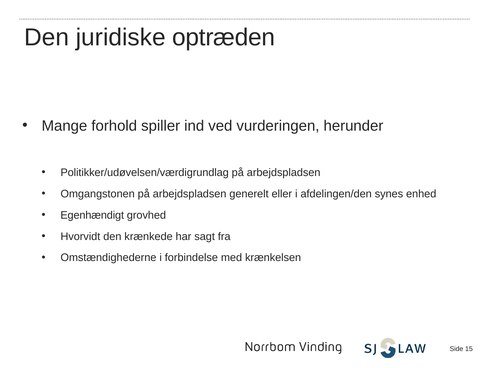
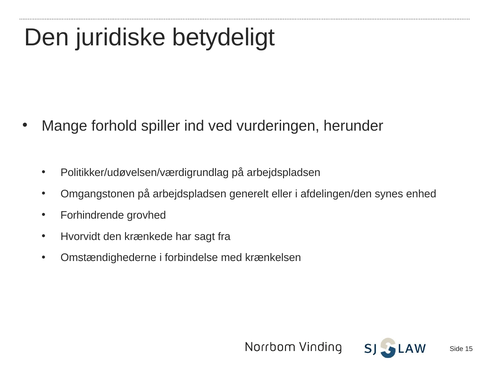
optræden: optræden -> betydeligt (224, 37)
Egenhændigt: Egenhændigt -> Forhindrende (92, 215)
